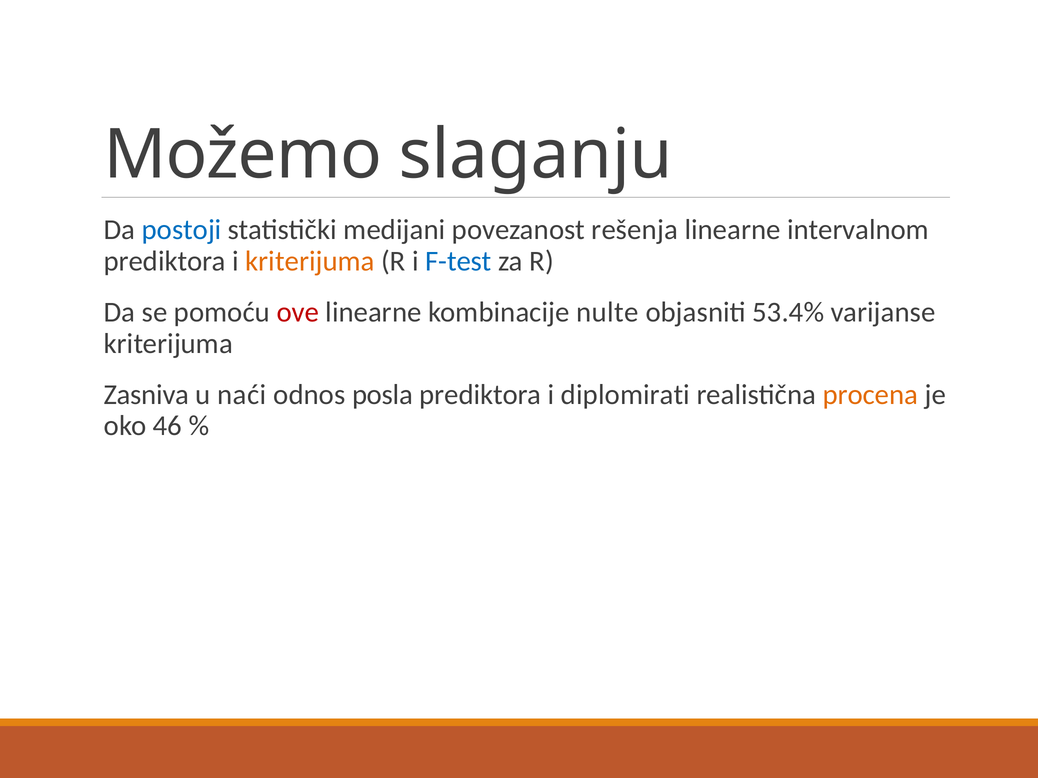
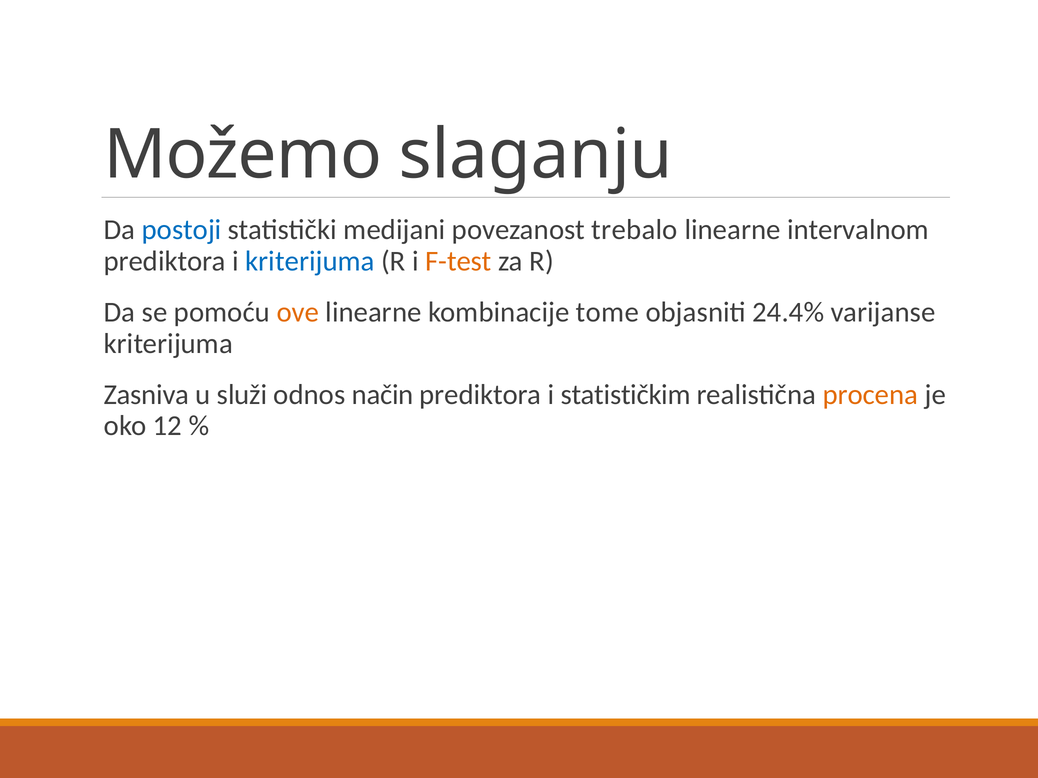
rešenja: rešenja -> trebalo (635, 230)
kriterijuma colour: orange -> blue (310, 261)
F-test colour: blue -> orange (458, 261)
ove colour: red -> orange (298, 313)
nulte: nulte -> tome (607, 313)
53.4%: 53.4% -> 24.4% (788, 313)
naći: naći -> služi (242, 395)
posla: posla -> način (383, 395)
diplomirati: diplomirati -> statističkim (626, 395)
46: 46 -> 12 (167, 426)
